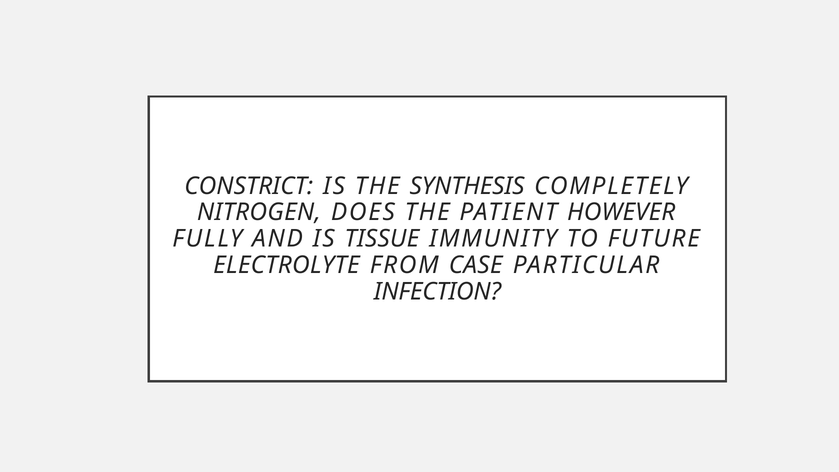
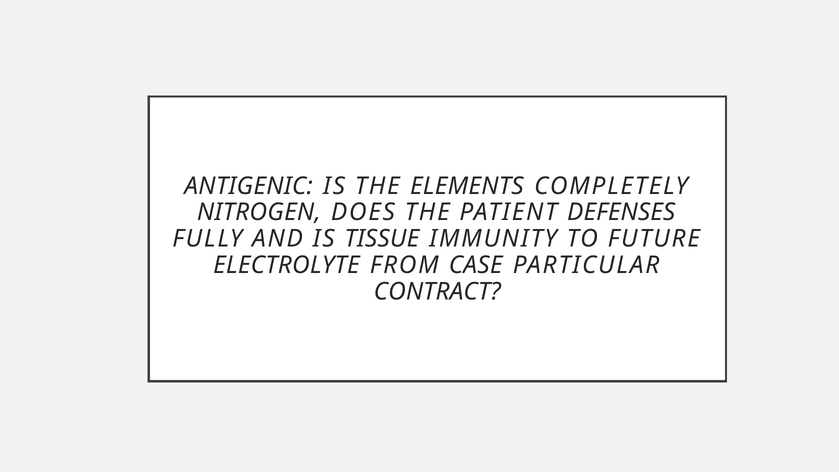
CONSTRICT: CONSTRICT -> ANTIGENIC (249, 186)
SYNTHESIS: SYNTHESIS -> ELEMENTS (467, 186)
HOWEVER: HOWEVER -> DEFENSES (621, 212)
INFECTION: INFECTION -> CONTRACT (437, 292)
